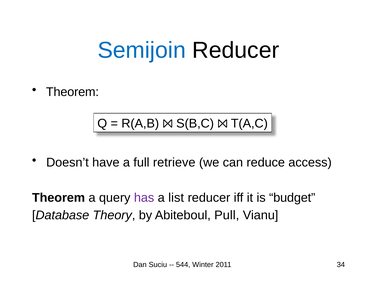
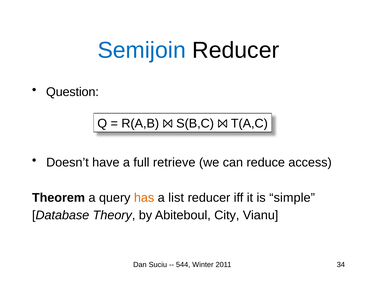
Theorem: Theorem -> Question (72, 92)
has colour: purple -> orange (144, 198)
budget: budget -> simple (292, 198)
Pull: Pull -> City (227, 215)
